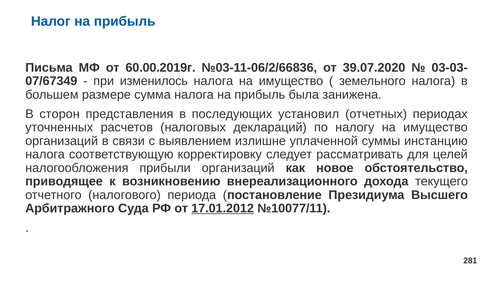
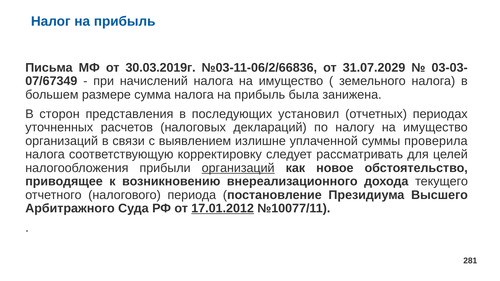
60.00.2019г: 60.00.2019г -> 30.03.2019г (161, 68)
39.07.2020: 39.07.2020 -> 31.07.2029 (374, 68)
изменилось: изменилось -> начислений (154, 81)
инстанцию: инстанцию -> проверила (436, 141)
организаций underline: none -> present (238, 168)
